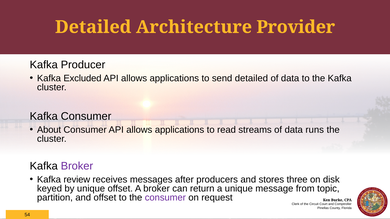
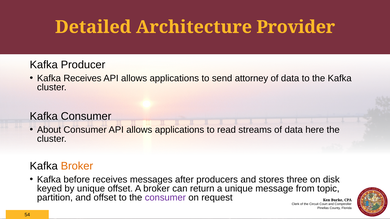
Kafka Excluded: Excluded -> Receives (82, 78)
send detailed: detailed -> attorney (251, 78)
runs: runs -> here (315, 130)
Broker colour: purple -> orange (77, 166)
review: review -> before (77, 180)
